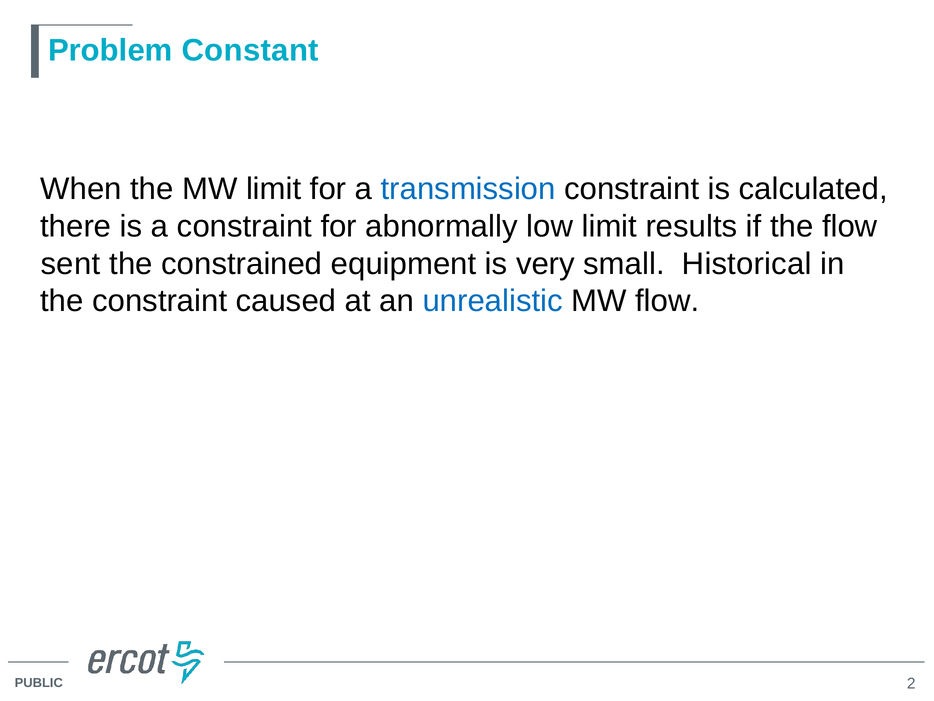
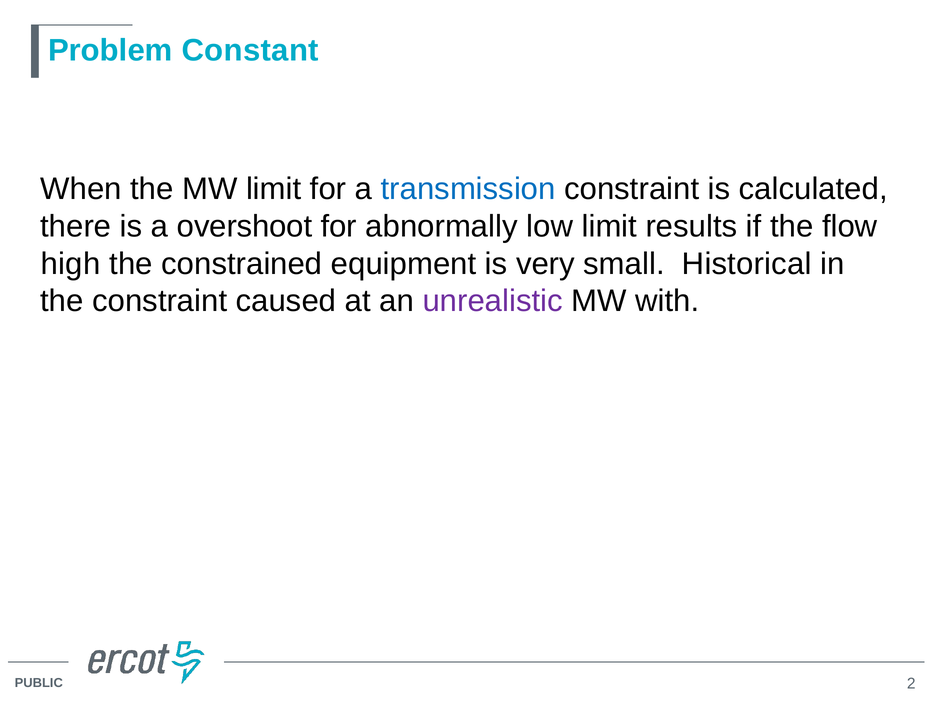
a constraint: constraint -> overshoot (245, 226)
sent: sent -> high (70, 264)
unrealistic colour: blue -> purple (493, 301)
MW flow: flow -> with (667, 301)
